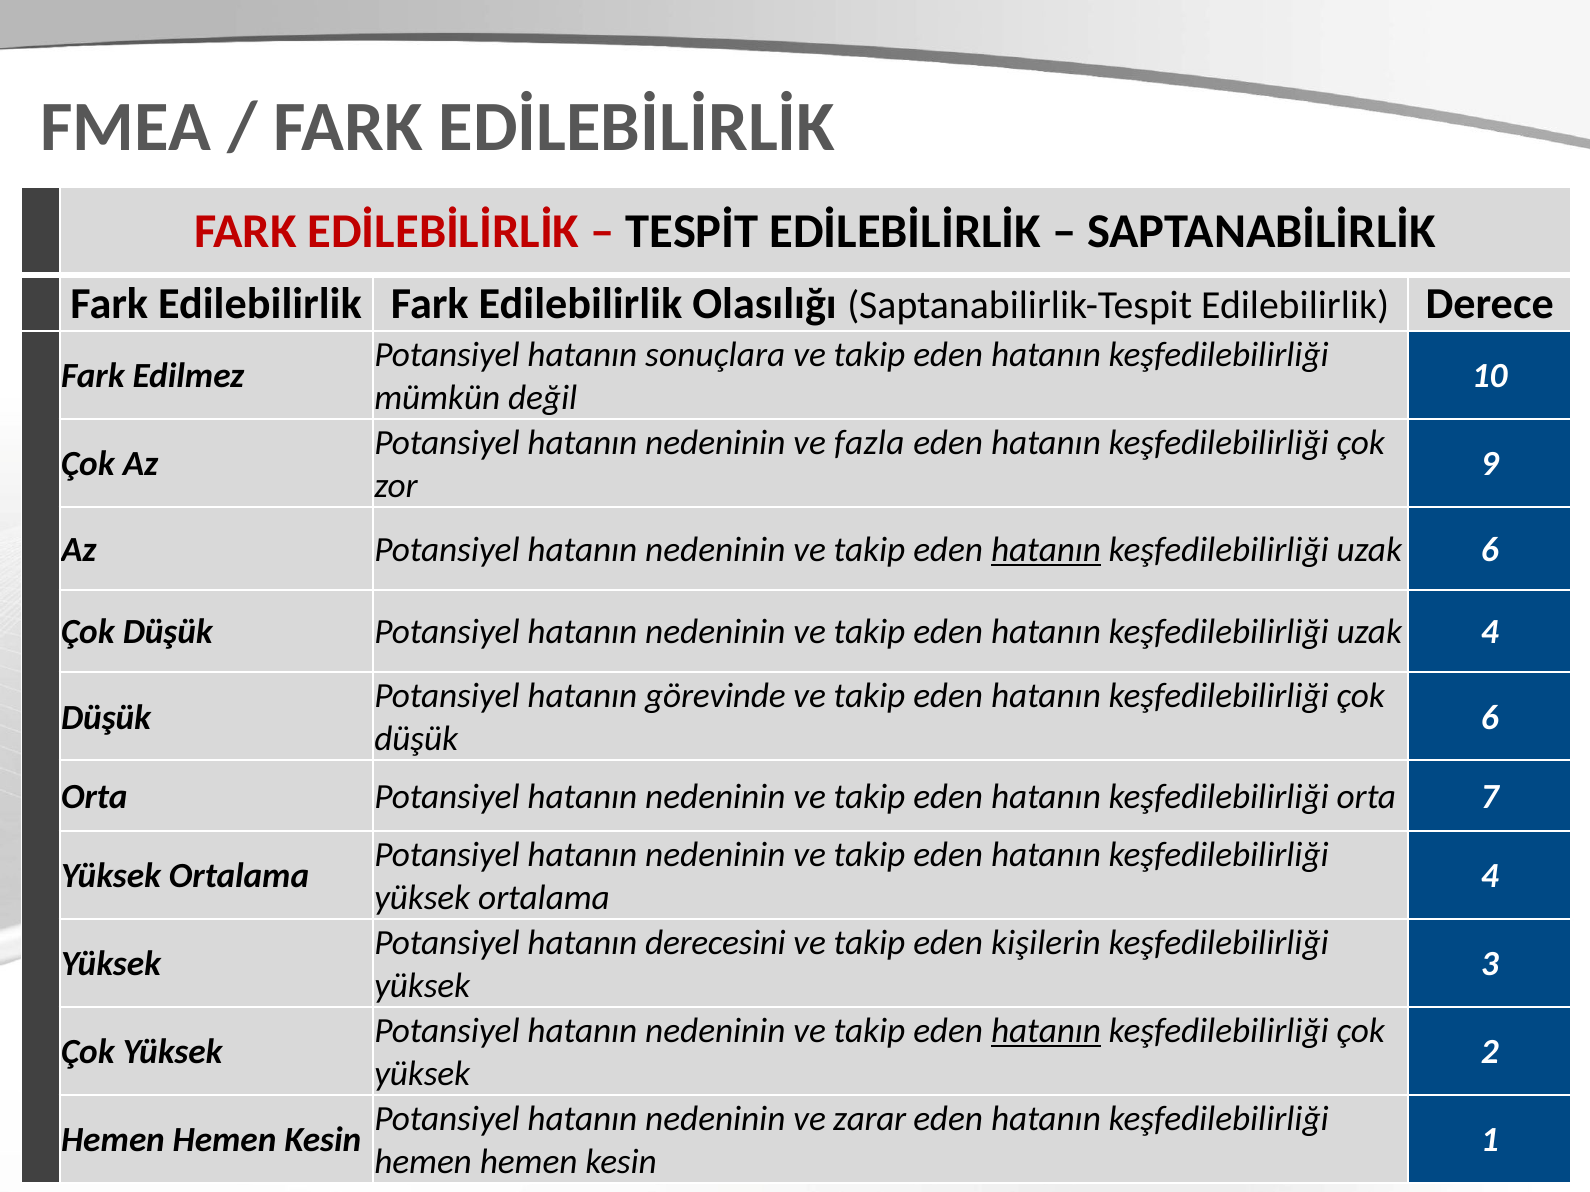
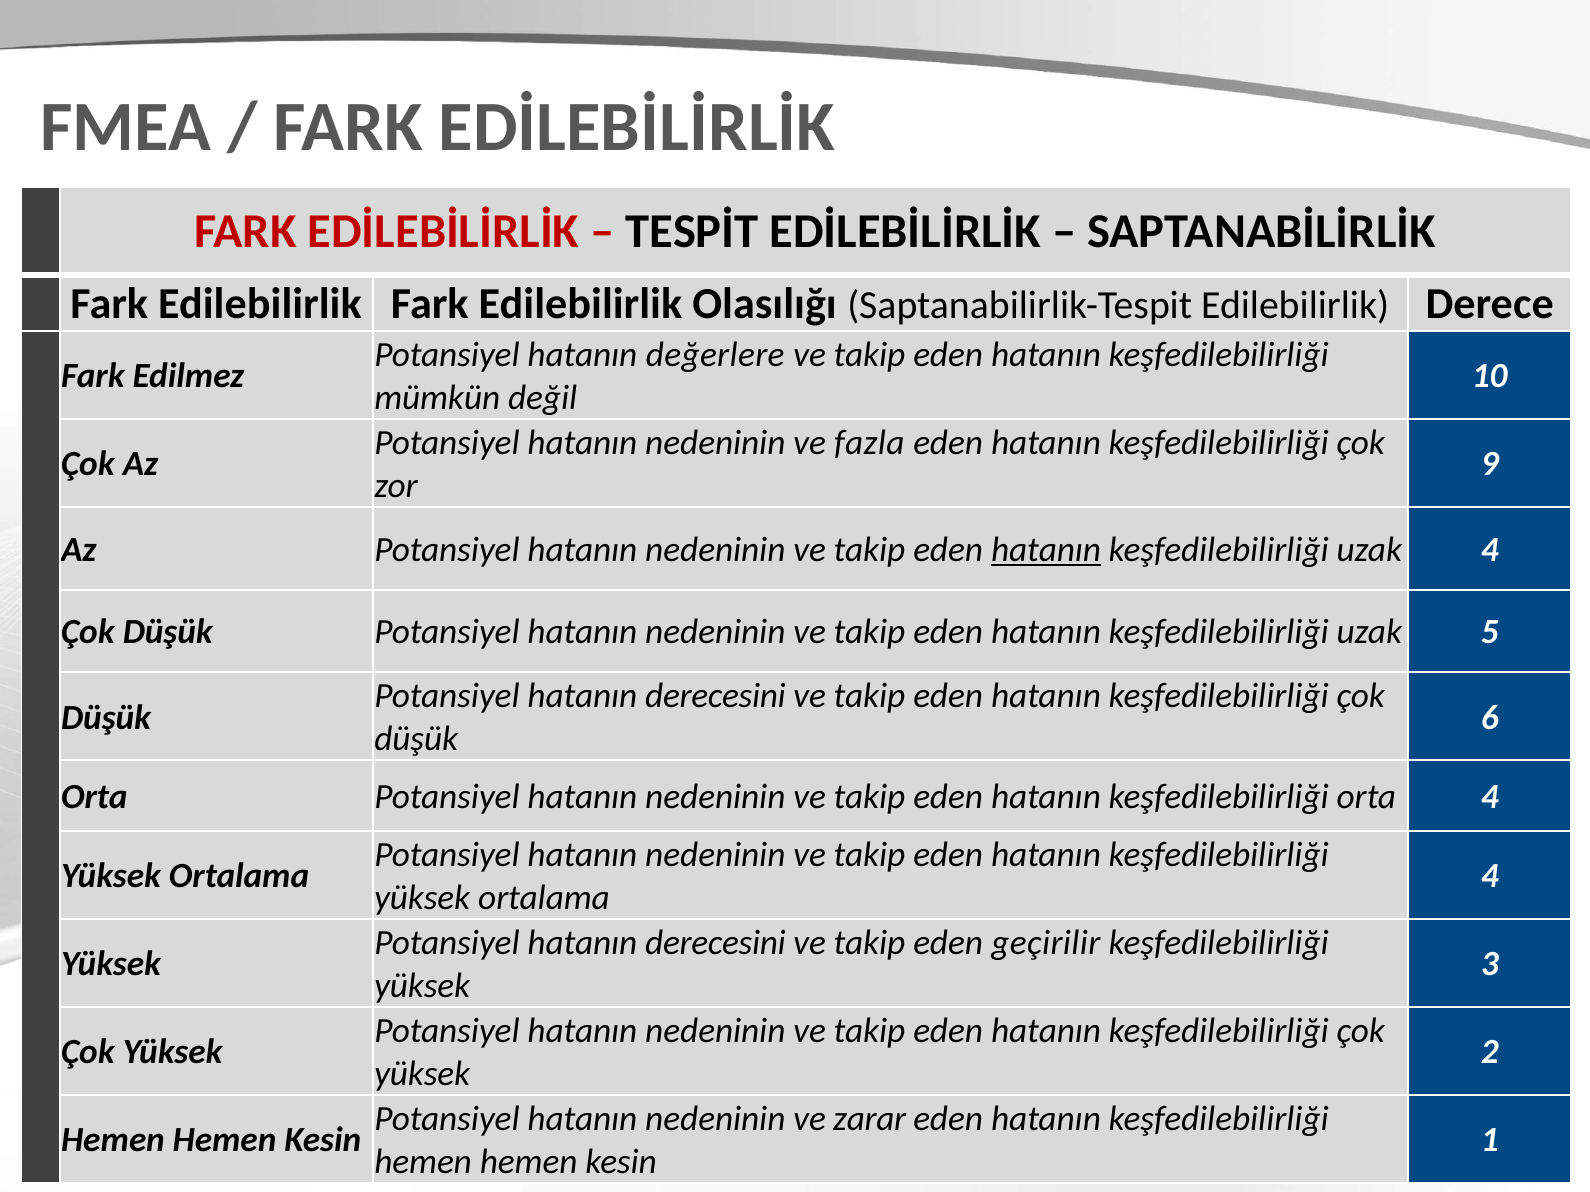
sonuçlara: sonuçlara -> değerlere (715, 355)
uzak 6: 6 -> 4 (1490, 550)
uzak 4: 4 -> 5 (1490, 632)
görevinde: görevinde -> derecesini (716, 696)
orta 7: 7 -> 4 (1490, 797)
kişilerin: kişilerin -> geçirilir (1046, 943)
hatanın underline: present -> none (1046, 1031)
